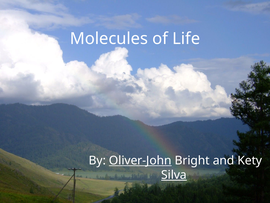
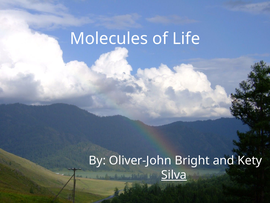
Oliver-John underline: present -> none (140, 160)
